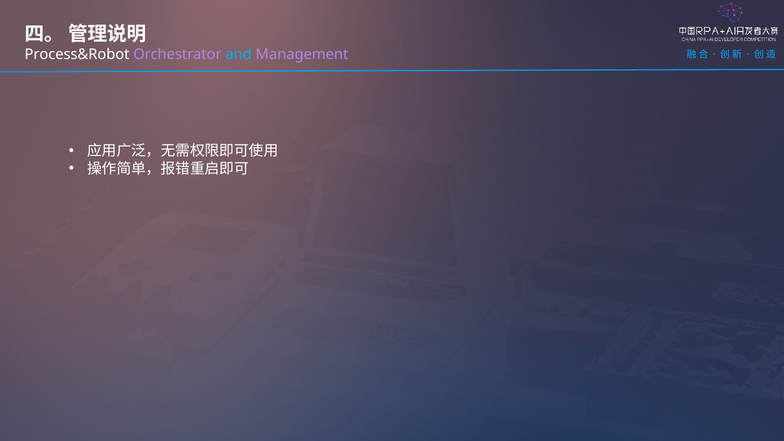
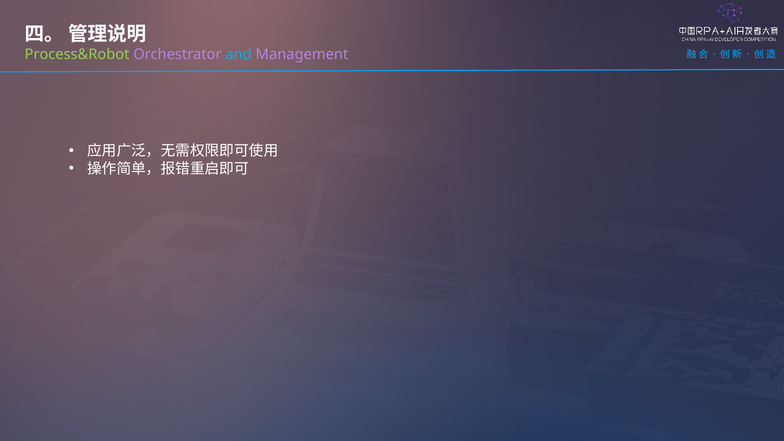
Process&Robot colour: white -> light green (77, 55)
